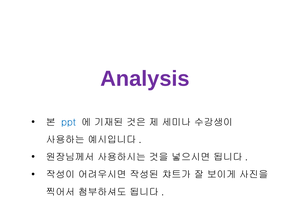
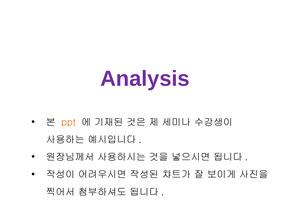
ppt colour: blue -> orange (68, 122)
